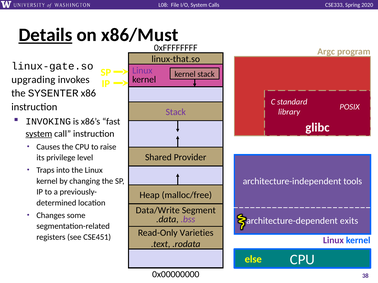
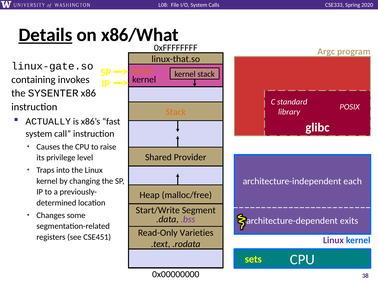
x86/Must: x86/Must -> x86/What (140, 35)
Linux colour: purple -> orange (142, 71)
upgrading: upgrading -> containing (33, 80)
Stack colour: purple -> orange (176, 112)
INVOKING: INVOKING -> ACTUALLY (48, 122)
system underline: present -> none (39, 134)
tools: tools -> each (353, 182)
Data/Write: Data/Write -> Start/Write (158, 211)
else: else -> sets (253, 260)
